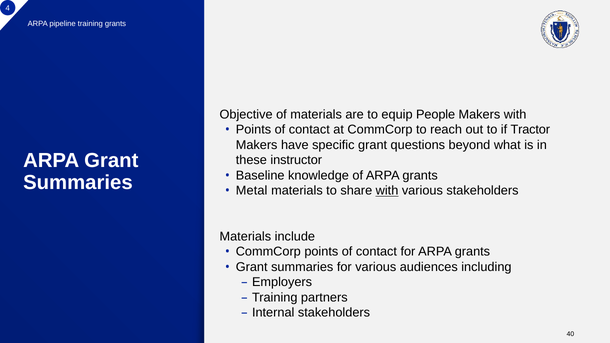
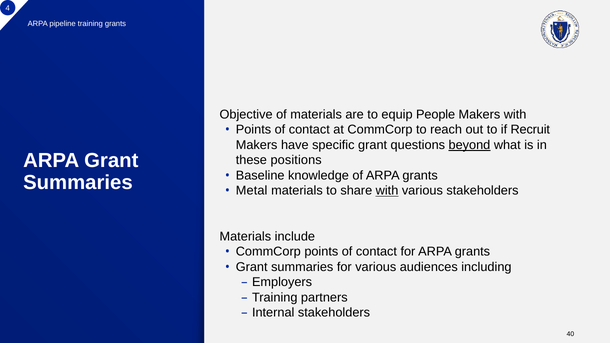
Tractor: Tractor -> Recruit (530, 130)
beyond underline: none -> present (469, 145)
instructor: instructor -> positions (296, 160)
